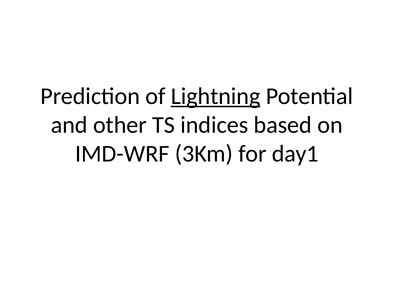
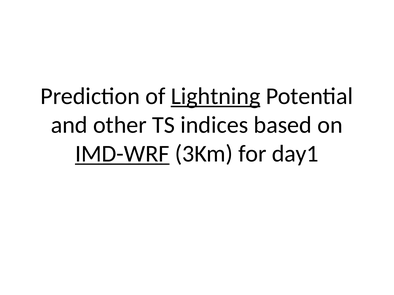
IMD-WRF underline: none -> present (122, 154)
